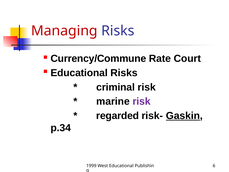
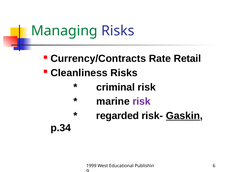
Managing colour: red -> green (64, 31)
Currency/Commune: Currency/Commune -> Currency/Contracts (98, 59)
Court: Court -> Retail (187, 59)
Educational: Educational -> Cleanliness (79, 73)
